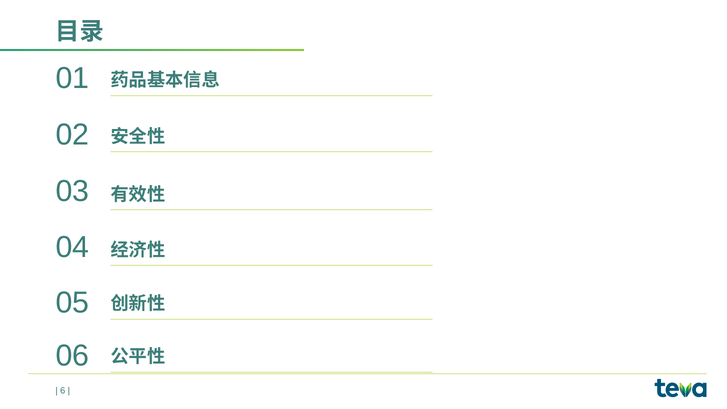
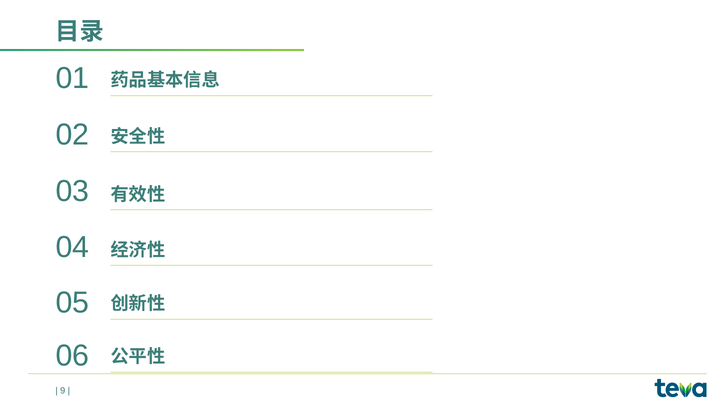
6: 6 -> 9 (63, 391)
